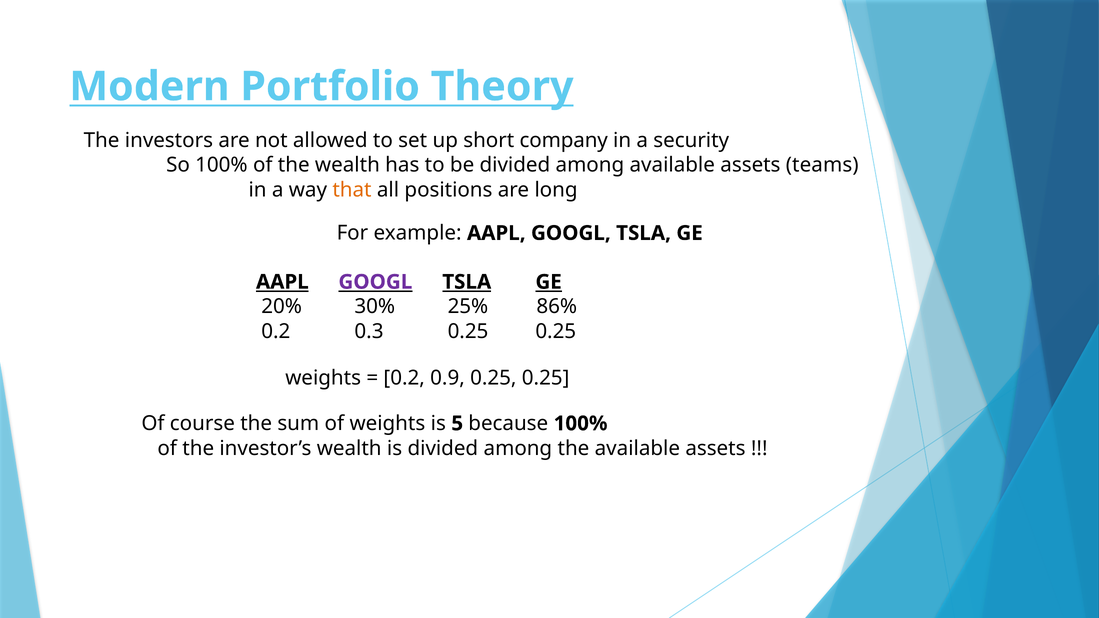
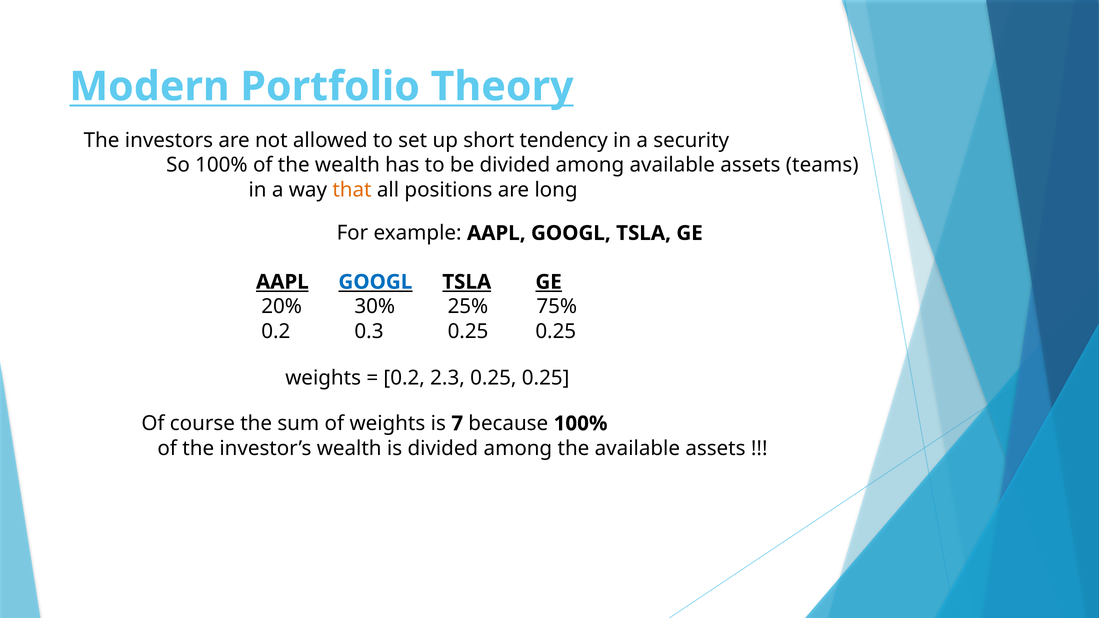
company: company -> tendency (564, 140)
GOOGL colour: purple -> blue (375, 282)
86%: 86% -> 75% (557, 307)
0.9: 0.9 -> 2.3 (448, 378)
5: 5 -> 7 (457, 424)
